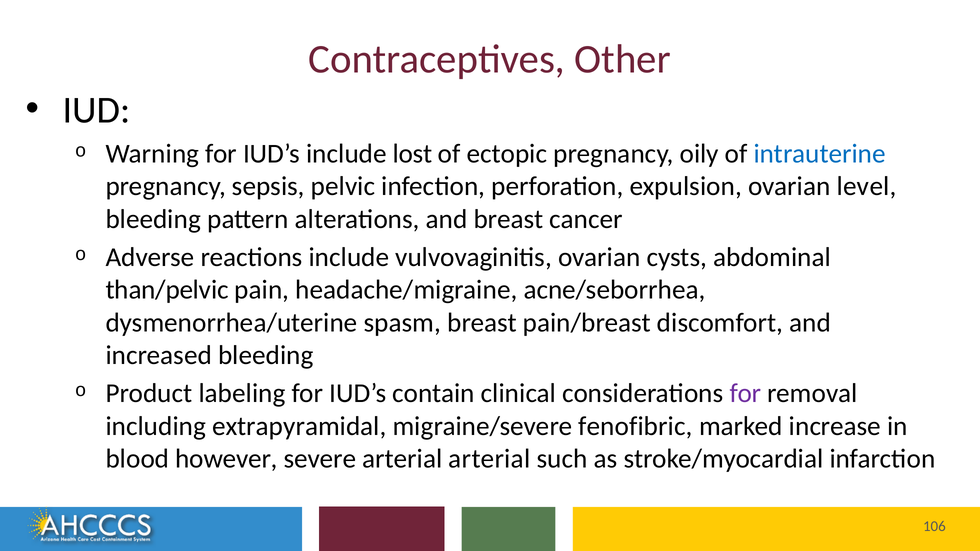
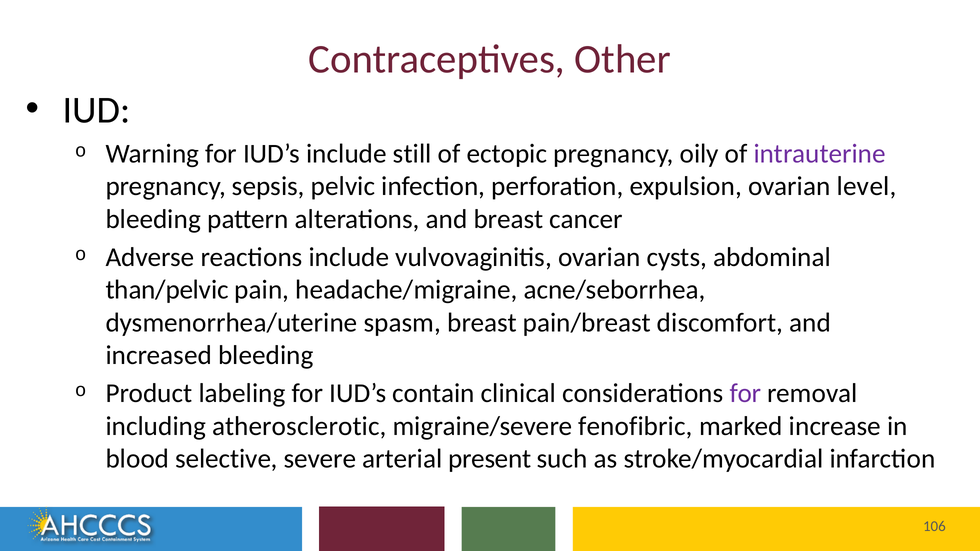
lost: lost -> still (412, 154)
intrauterine colour: blue -> purple (820, 154)
extrapyramidal: extrapyramidal -> atherosclerotic (299, 426)
however: however -> selective (227, 459)
arterial arterial: arterial -> present (490, 459)
